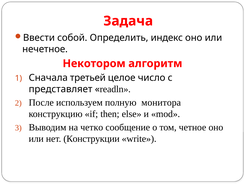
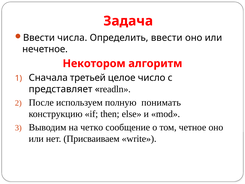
собой: собой -> числа (72, 38)
Определить индекс: индекс -> ввести (167, 38)
монитора: монитора -> понимать (161, 102)
Конструкции: Конструкции -> Присваиваем (91, 139)
